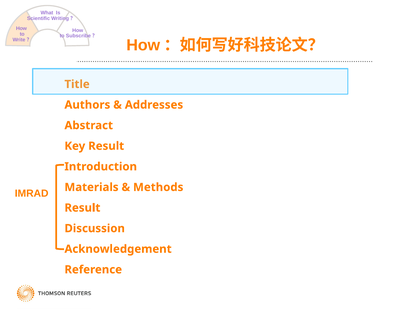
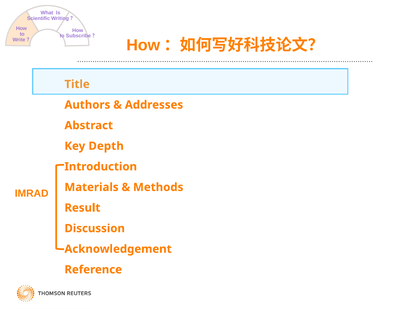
Key Result: Result -> Depth (106, 146)
